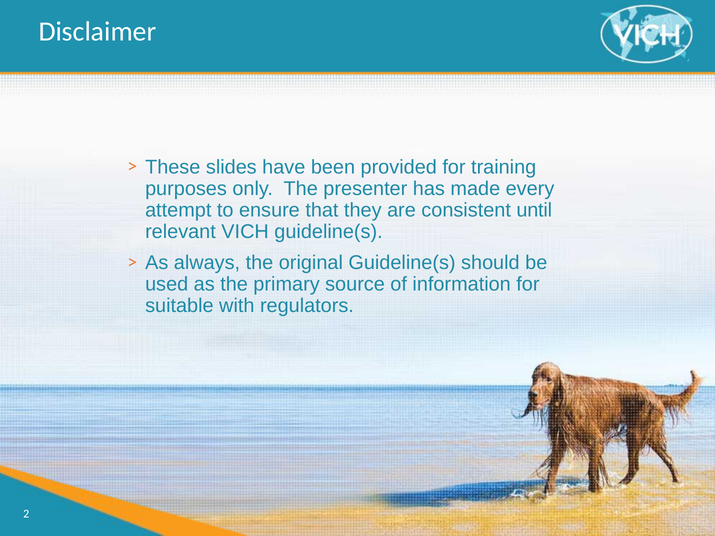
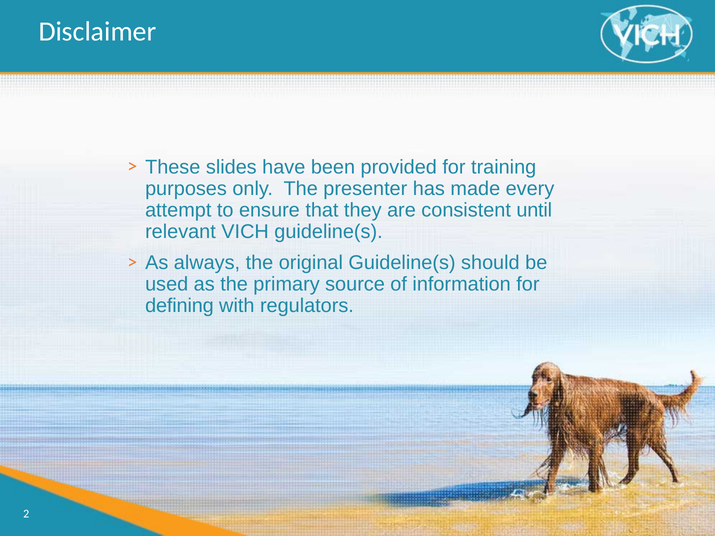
suitable: suitable -> defining (179, 306)
